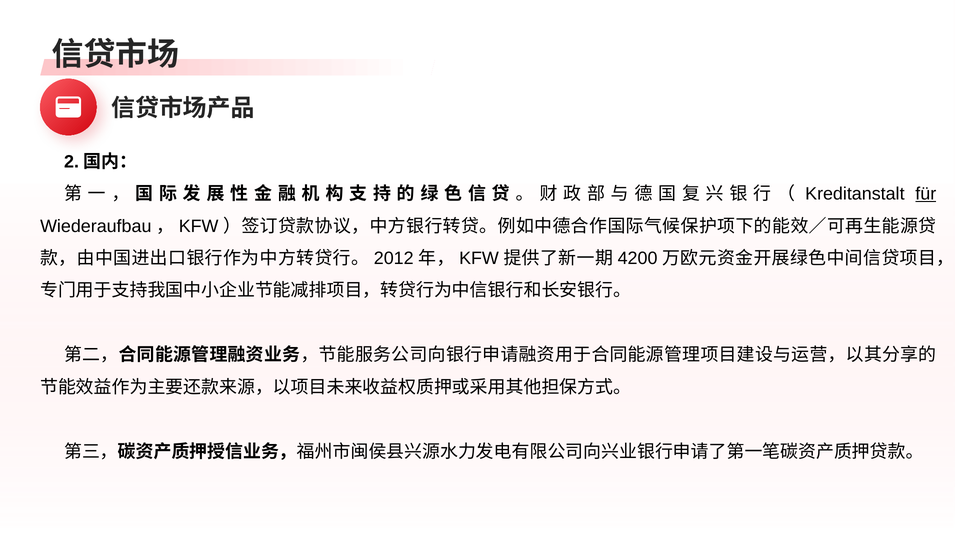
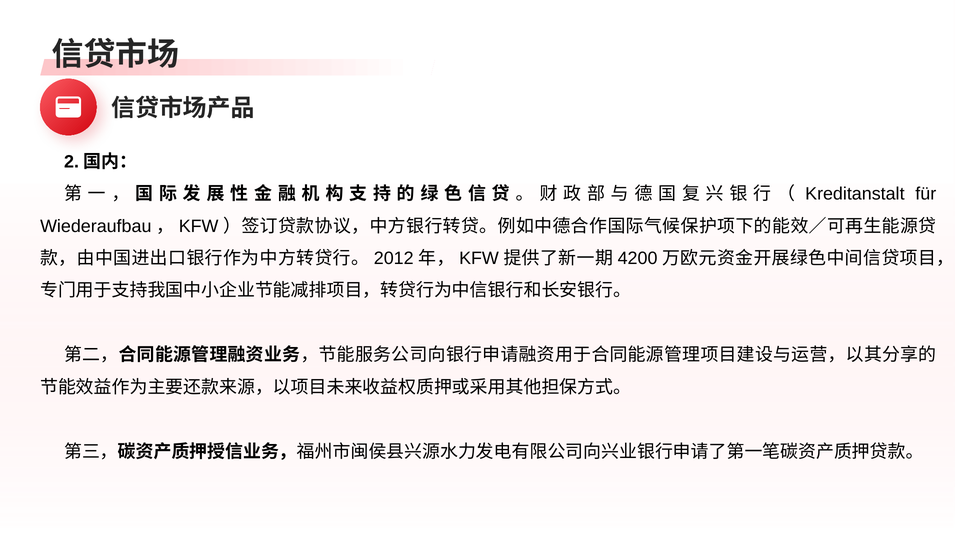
für underline: present -> none (926, 194)
